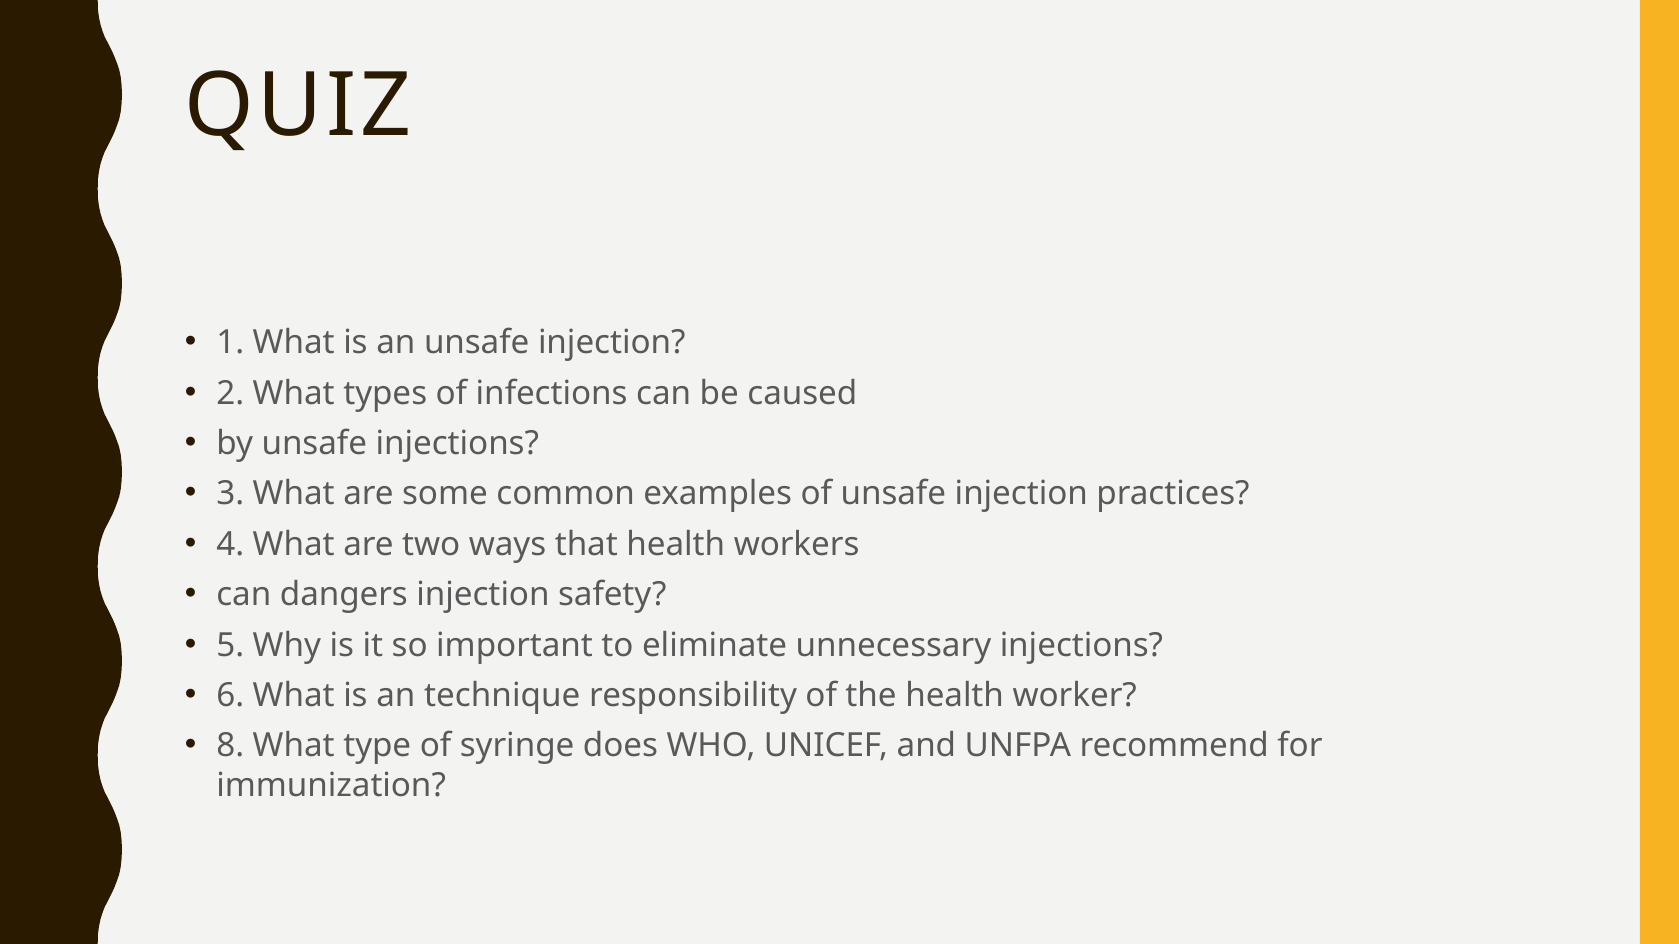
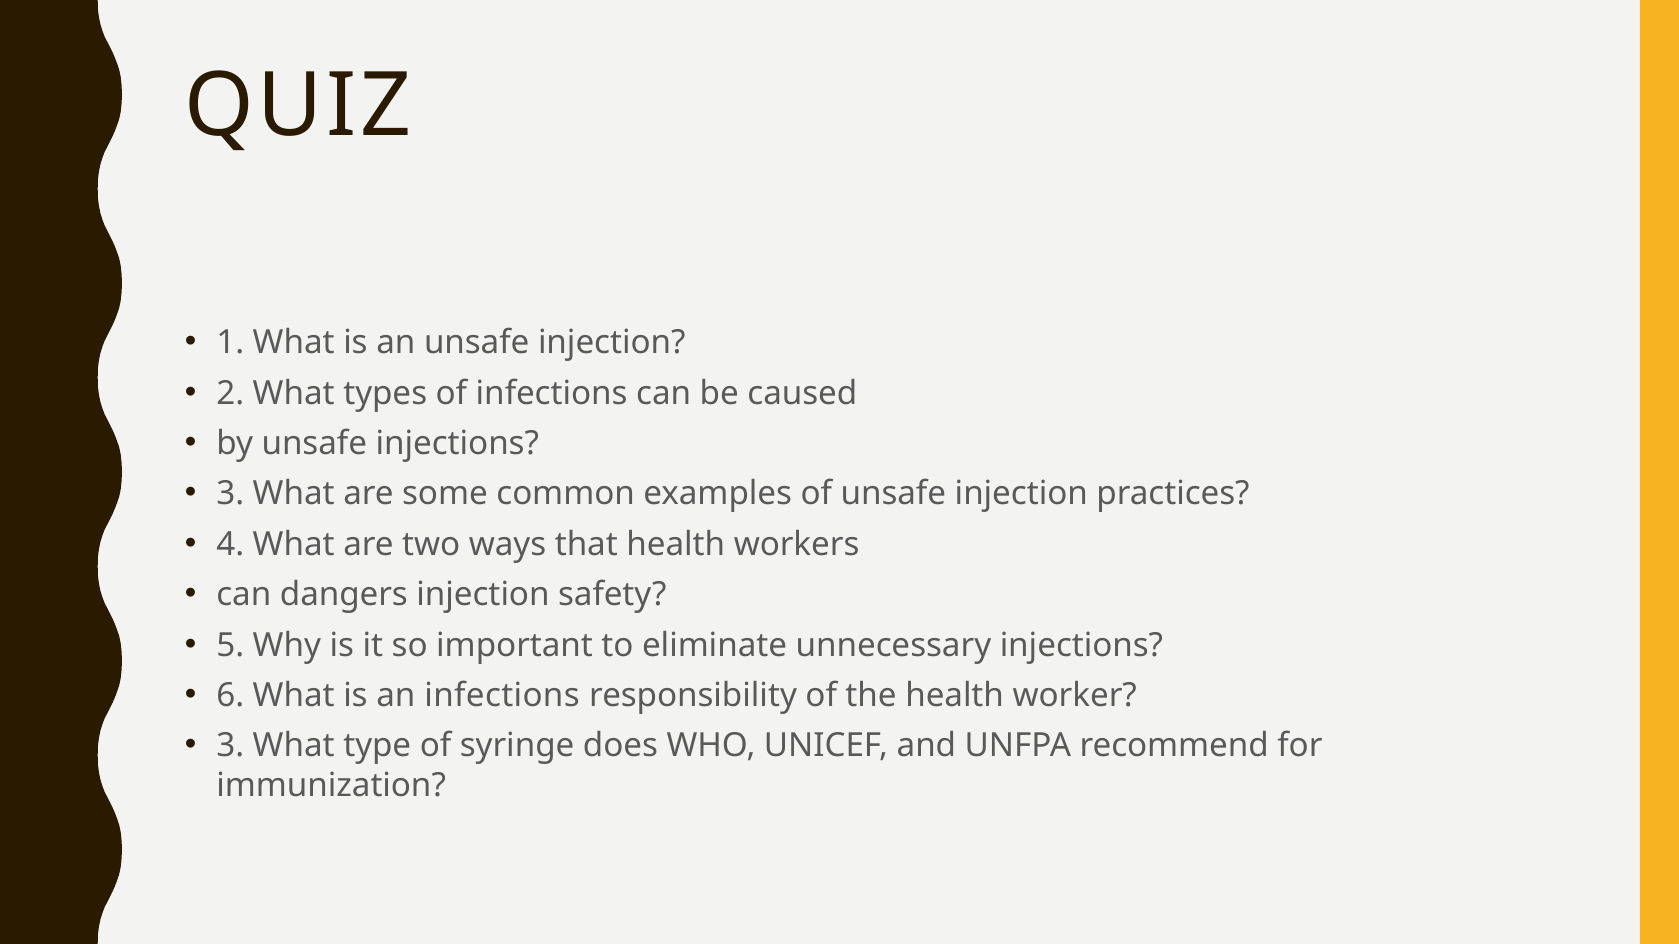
an technique: technique -> infections (502, 696)
8: 8 -> 3 (230, 746)
